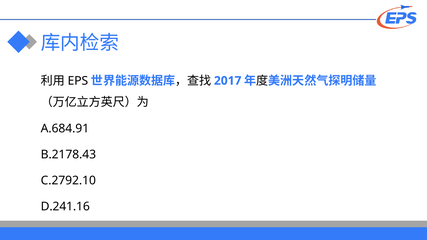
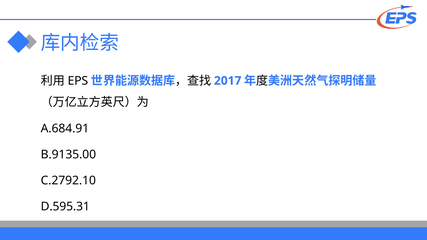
B.2178.43: B.2178.43 -> B.9135.00 (68, 155)
D.241.16: D.241.16 -> D.595.31 (65, 207)
